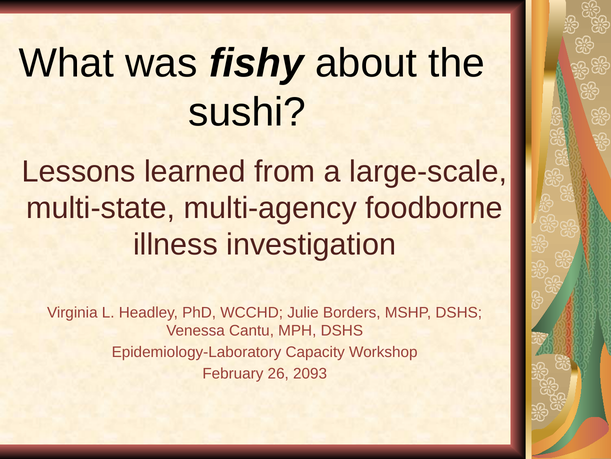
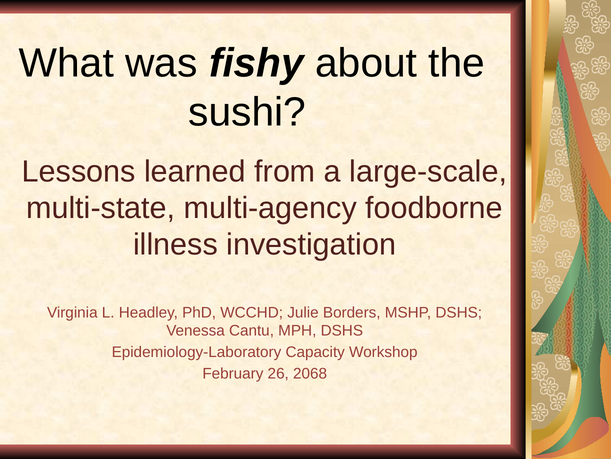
2093: 2093 -> 2068 (310, 373)
